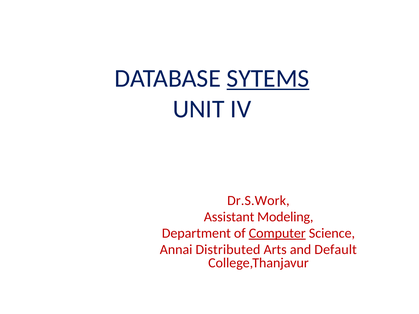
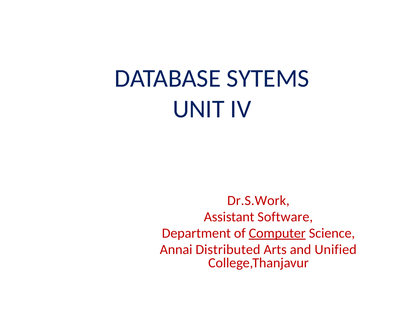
SYTEMS underline: present -> none (268, 78)
Modeling: Modeling -> Software (285, 217)
Default: Default -> Unified (336, 250)
